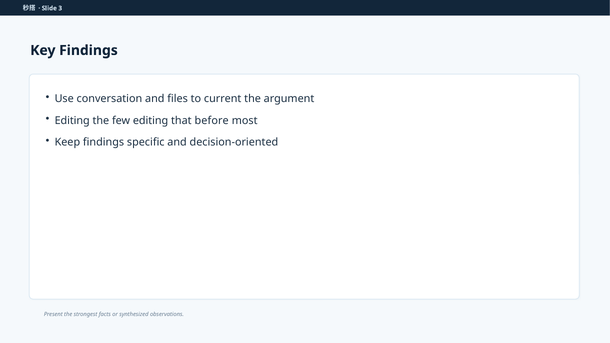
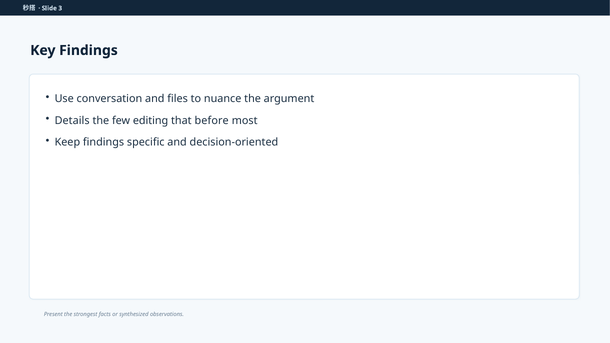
current: current -> nuance (223, 99)
Editing: Editing -> Details (72, 121)
